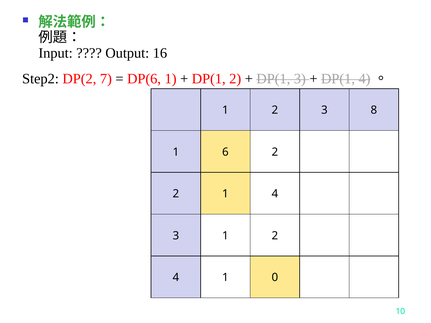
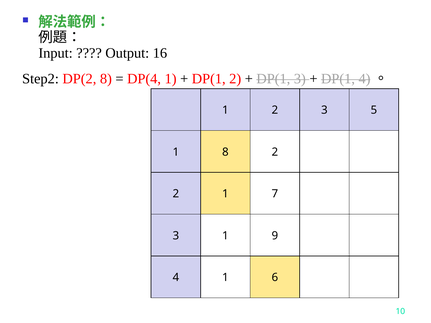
DP(2 7: 7 -> 8 (106, 79)
DP(6: DP(6 -> DP(4 (144, 79)
8: 8 -> 5 (374, 110)
1 6: 6 -> 8 (225, 152)
1 4: 4 -> 7 (275, 194)
3 1 2: 2 -> 9 (275, 236)
0: 0 -> 6 (275, 278)
